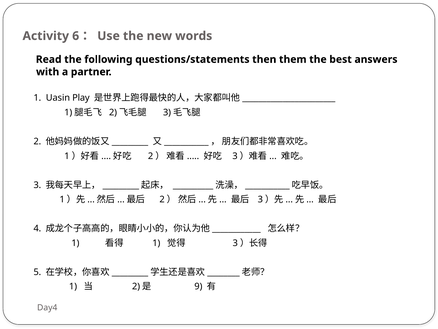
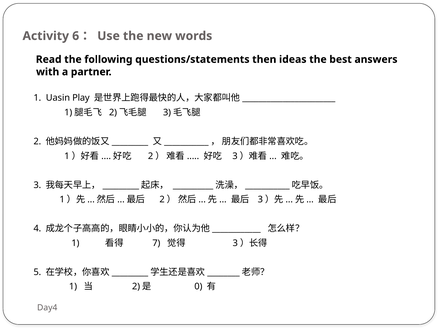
them: them -> ideas (293, 59)
1: 1 -> 7 (156, 243)
9: 9 -> 0 (198, 286)
